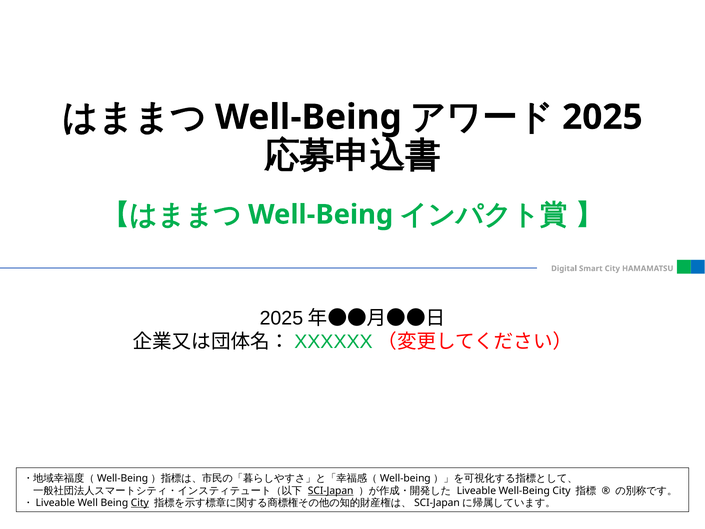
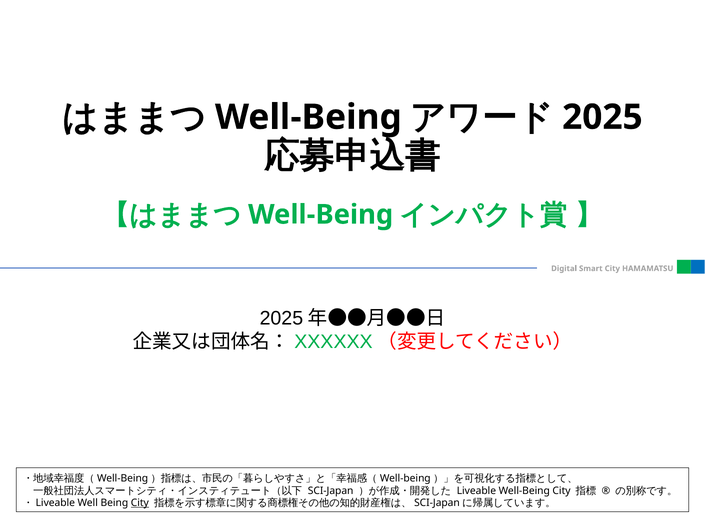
SCI-Japan underline: present -> none (331, 490)
